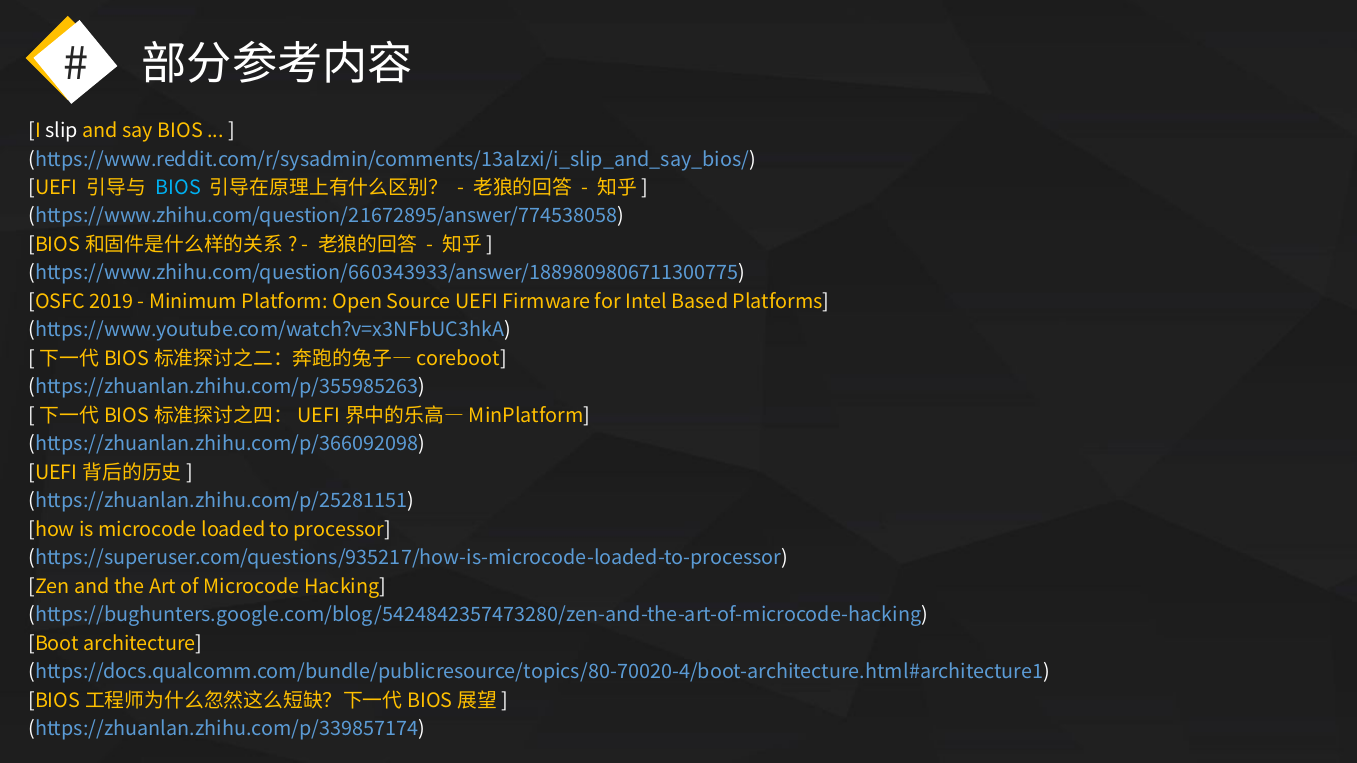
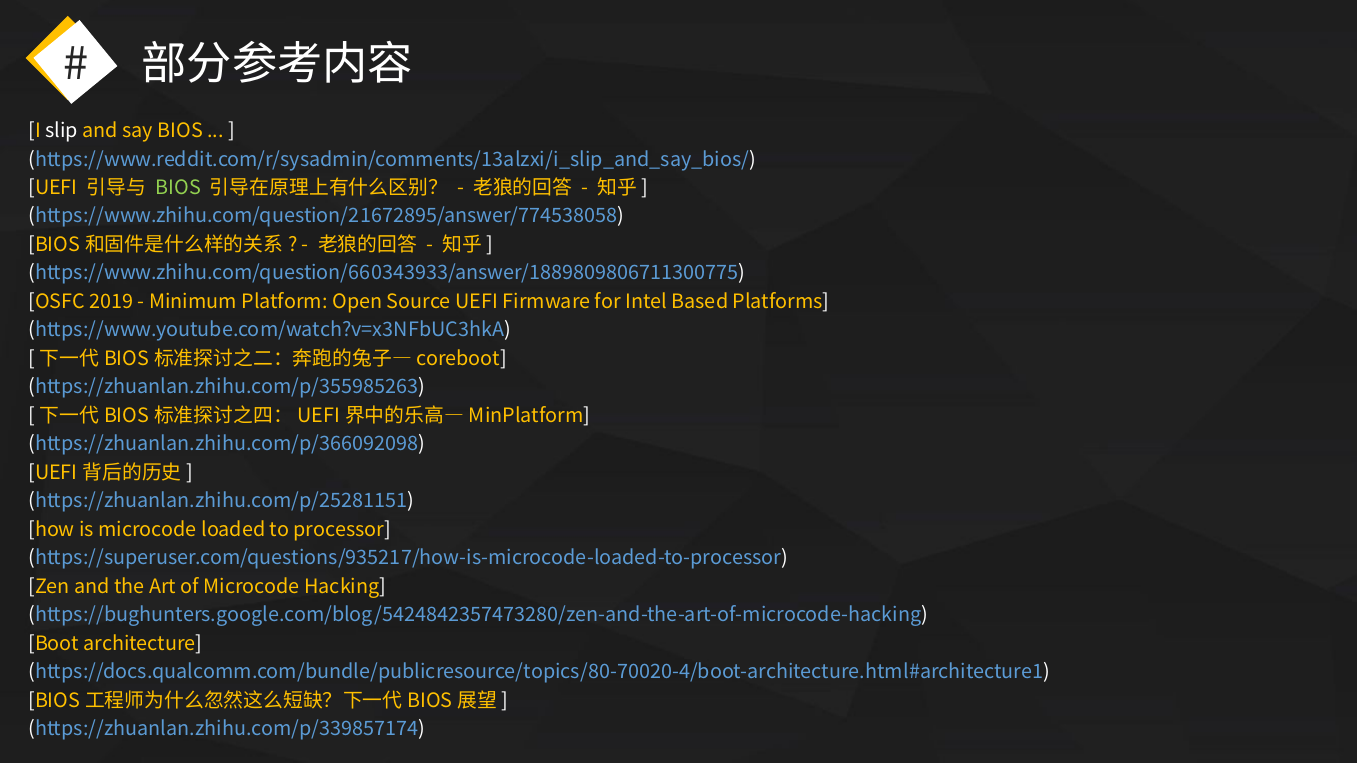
BIOS colour: light blue -> light green (178, 188)
